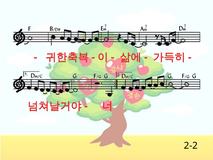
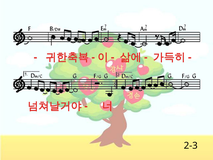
2-2: 2-2 -> 2-3 (191, 145)
